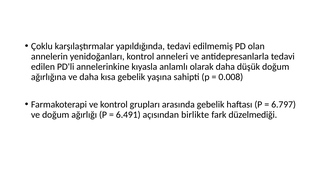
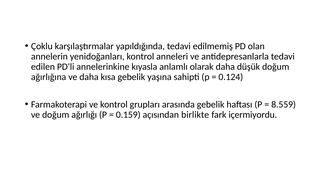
0.008: 0.008 -> 0.124 (231, 77)
6.797: 6.797 -> 8.559 (284, 104)
6.491: 6.491 -> 0.159 (128, 115)
düzelmediği: düzelmediği -> içermiyordu (253, 115)
